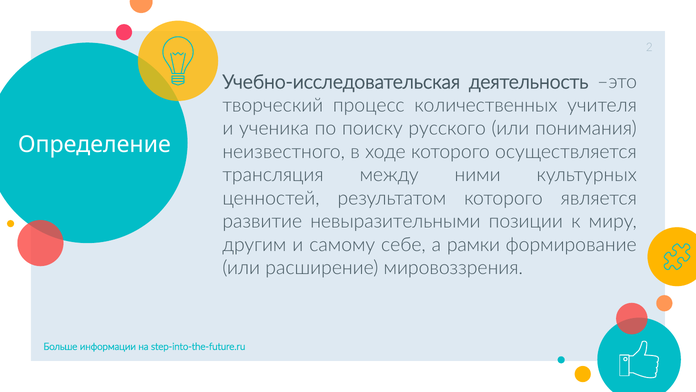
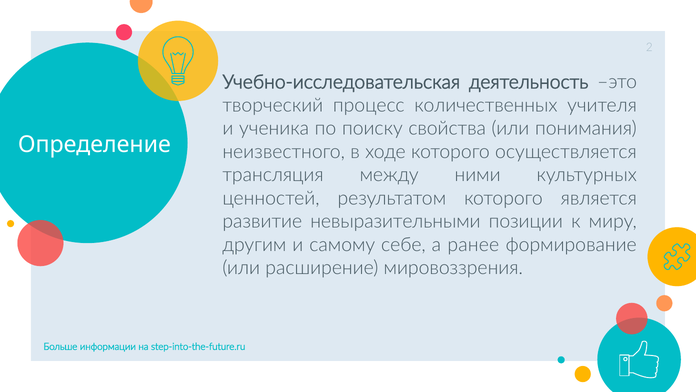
русского: русского -> свойства (447, 128)
рамки: рамки -> ранее (473, 244)
